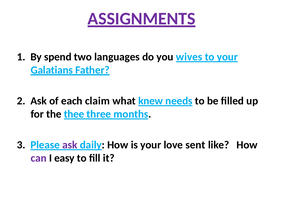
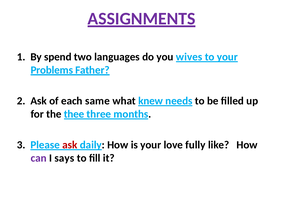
Galatians: Galatians -> Problems (52, 70)
claim: claim -> same (97, 101)
ask colour: purple -> red (70, 145)
sent: sent -> fully (195, 145)
easy: easy -> says (64, 158)
